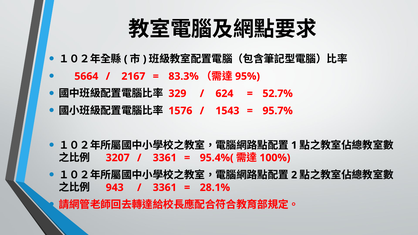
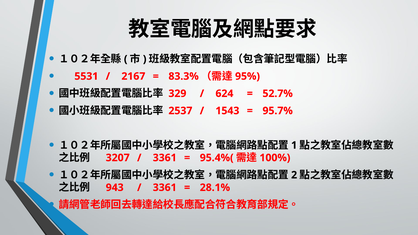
5664: 5664 -> 5531 (86, 76)
1576: 1576 -> 2537 (180, 111)
